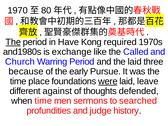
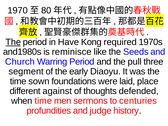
exchange: exchange -> reminisce (72, 52)
Called: Called -> Seeds (136, 52)
the laid: laid -> pull (135, 62)
because: because -> segment (26, 71)
Pursue: Pursue -> Diaoyu (105, 71)
place: place -> sown (39, 81)
were underline: present -> none (108, 81)
leave: leave -> place (148, 81)
searched: searched -> centuries (138, 101)
